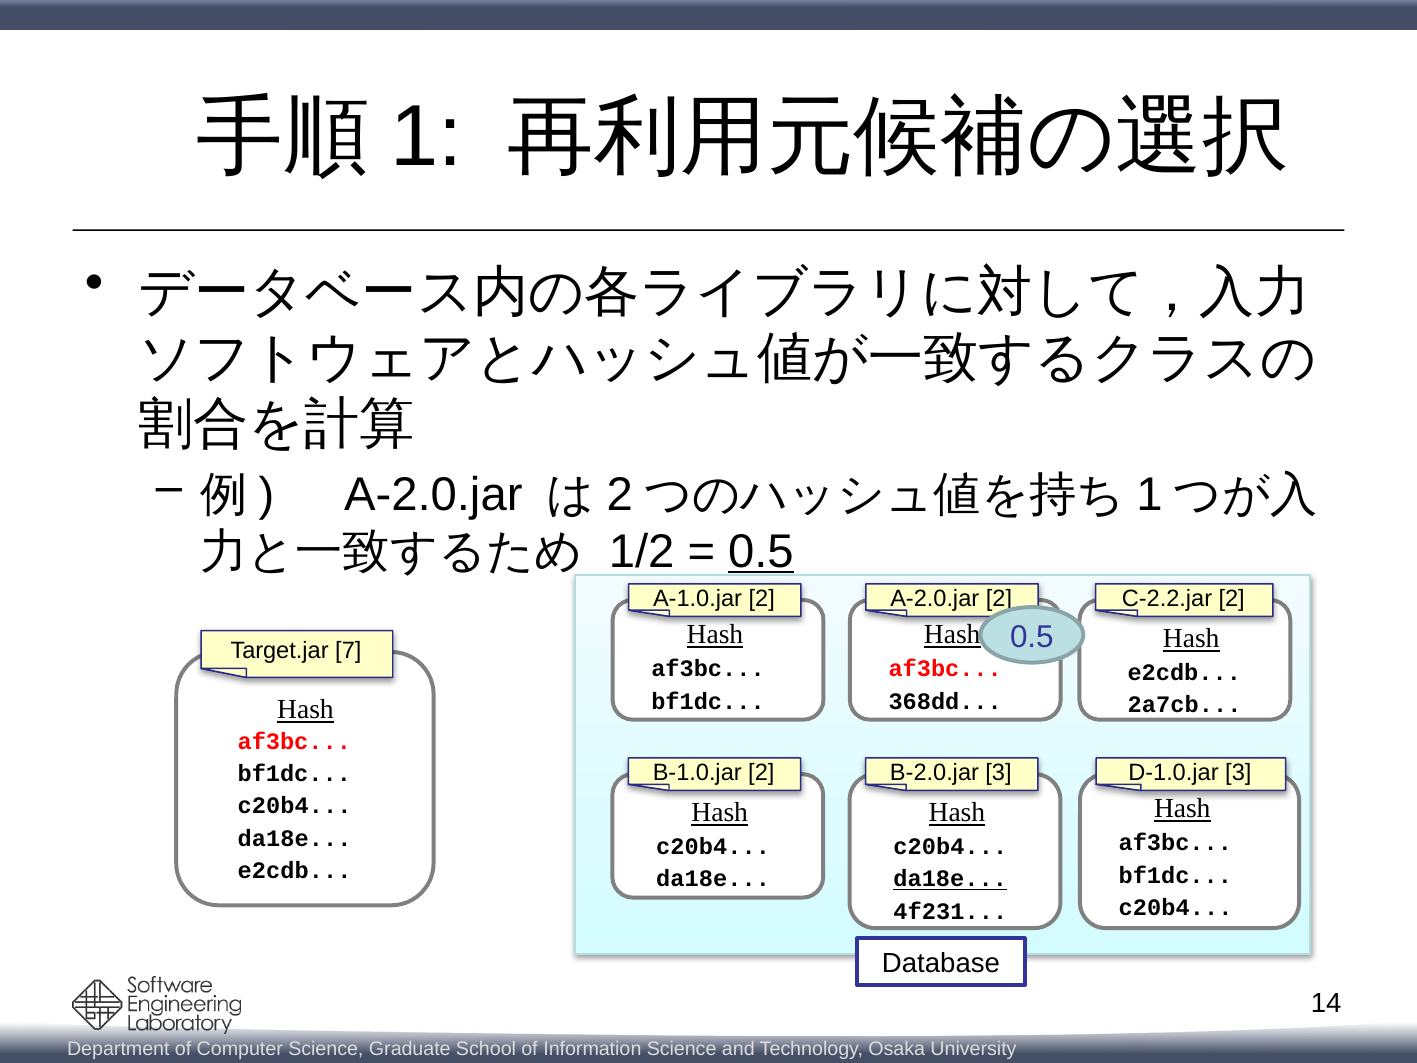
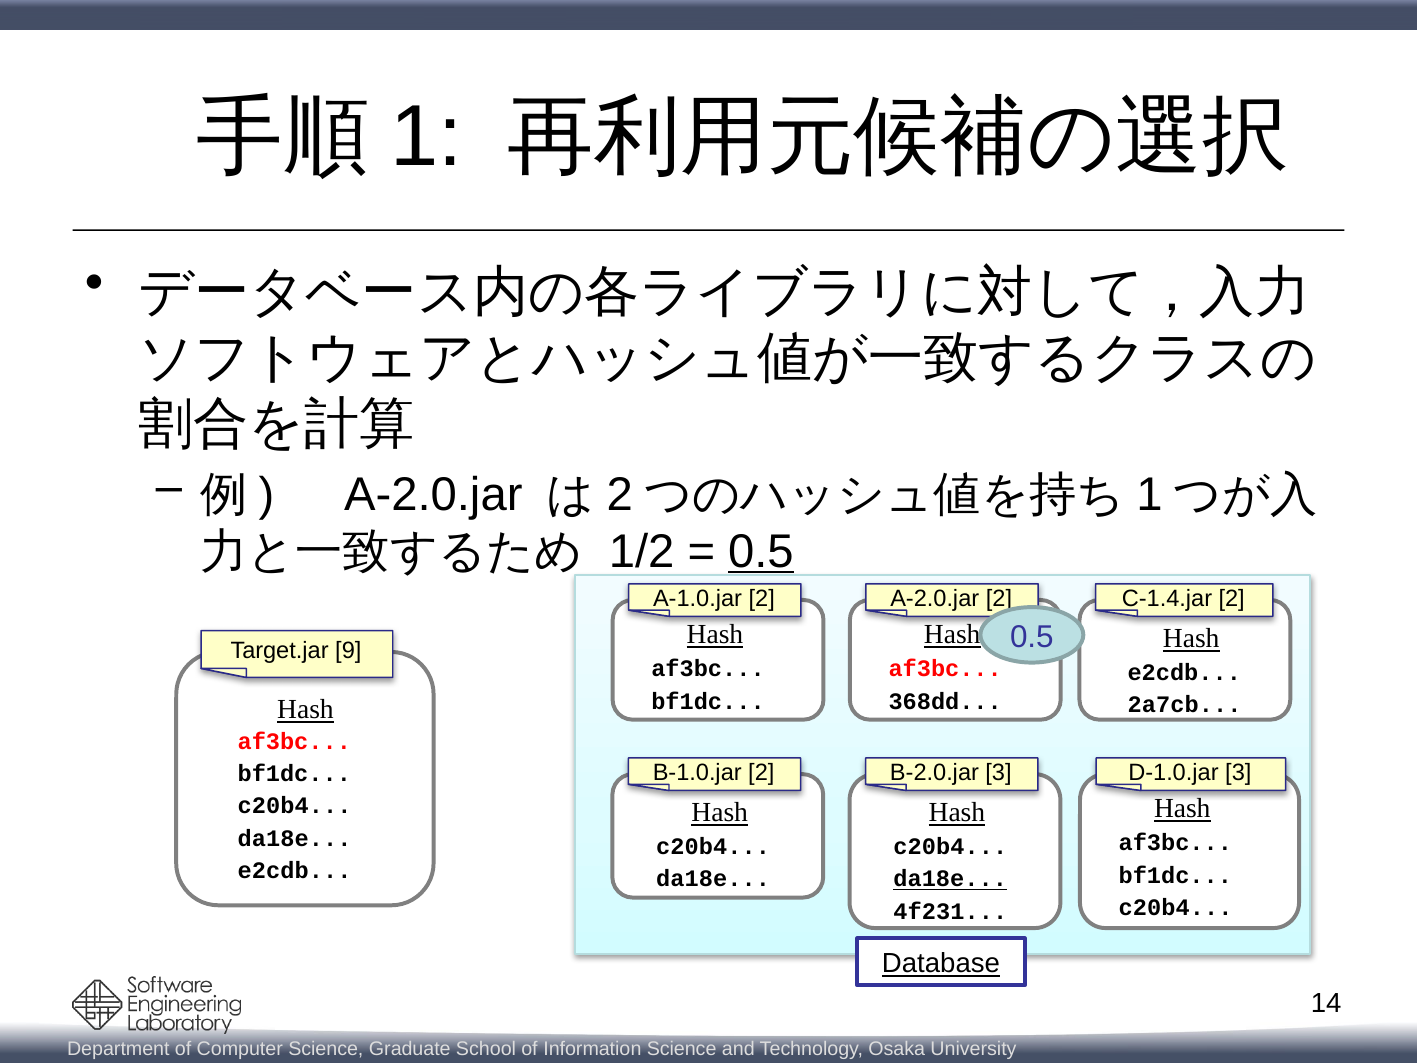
C-2.2.jar: C-2.2.jar -> C-1.4.jar (1167, 598)
7: 7 -> 9 (348, 651)
Database underline: none -> present (941, 964)
